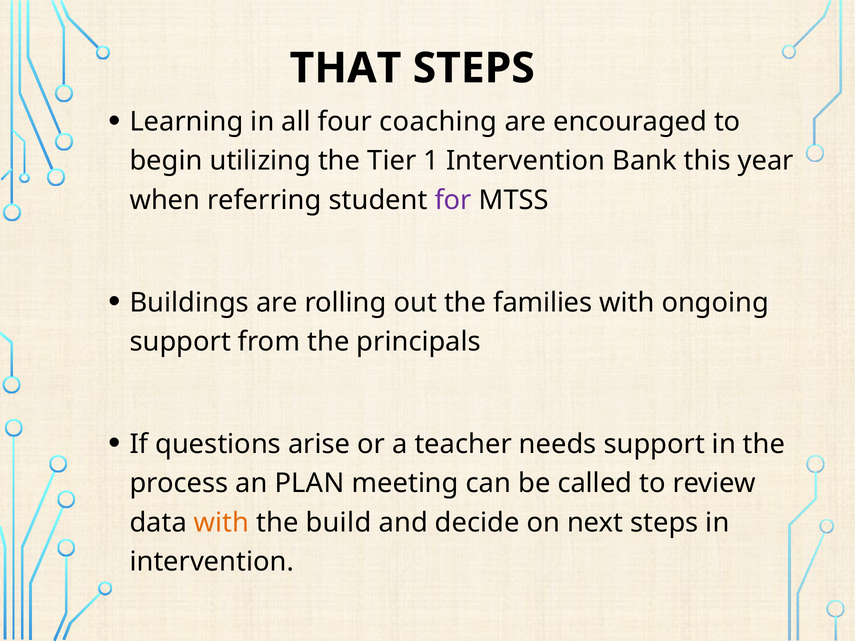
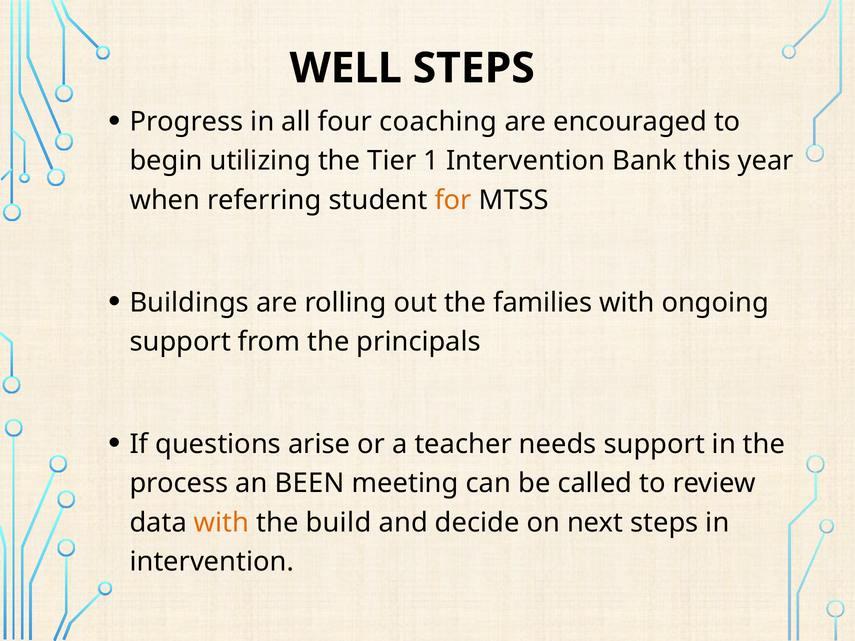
THAT: THAT -> WELL (346, 68)
Learning: Learning -> Progress (187, 122)
for colour: purple -> orange (453, 200)
PLAN: PLAN -> BEEN (310, 484)
